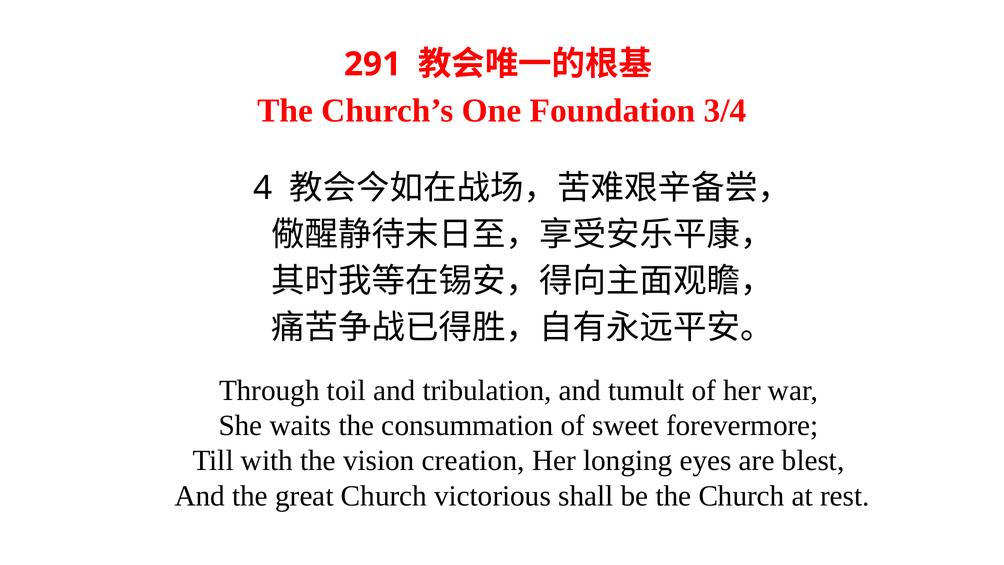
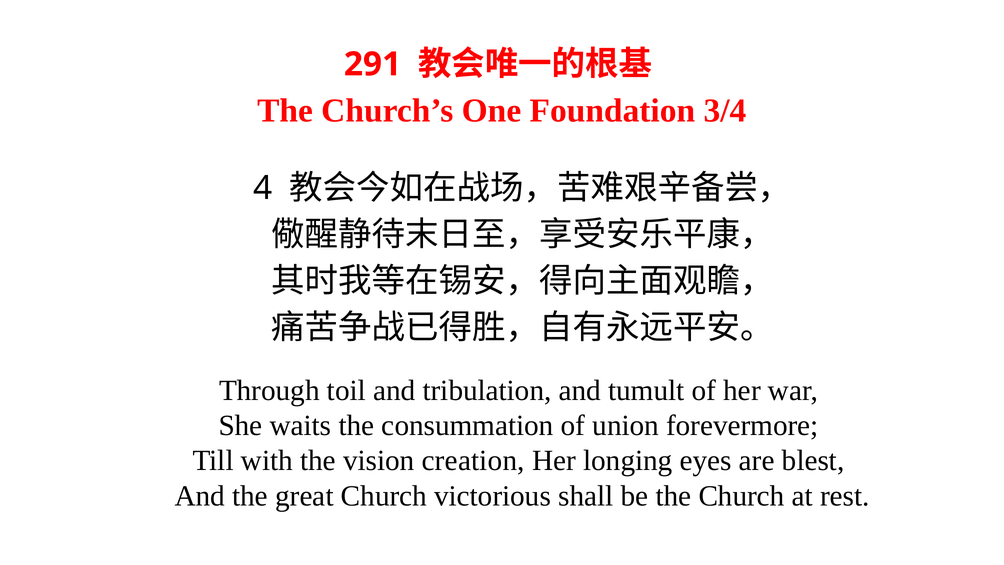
sweet: sweet -> union (626, 425)
